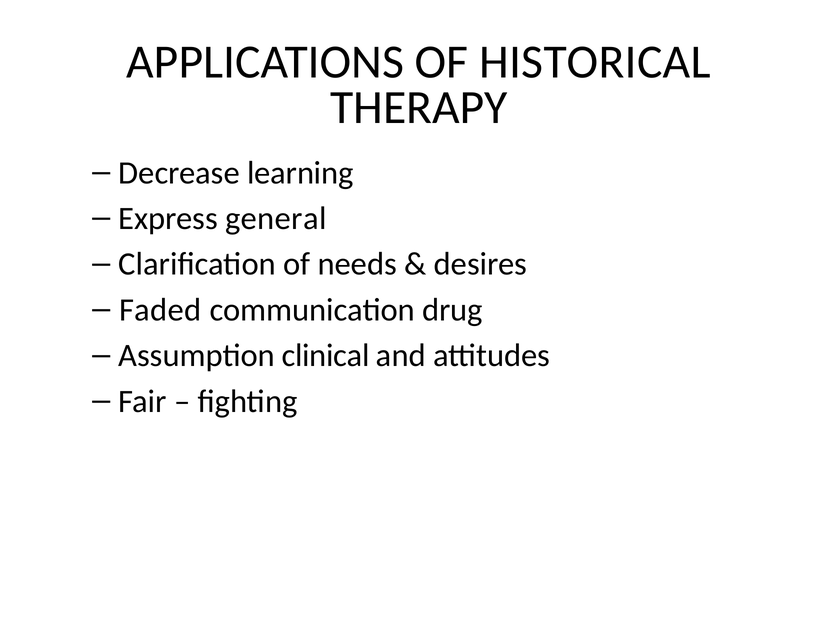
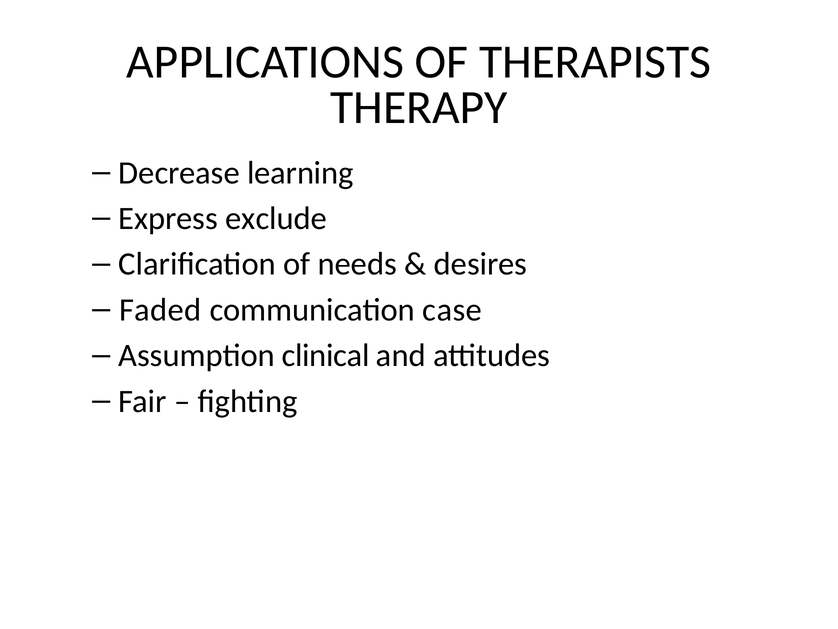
HISTORICAL: HISTORICAL -> THERAPISTS (595, 62)
general: general -> exclude (276, 218)
drug: drug -> case (452, 310)
